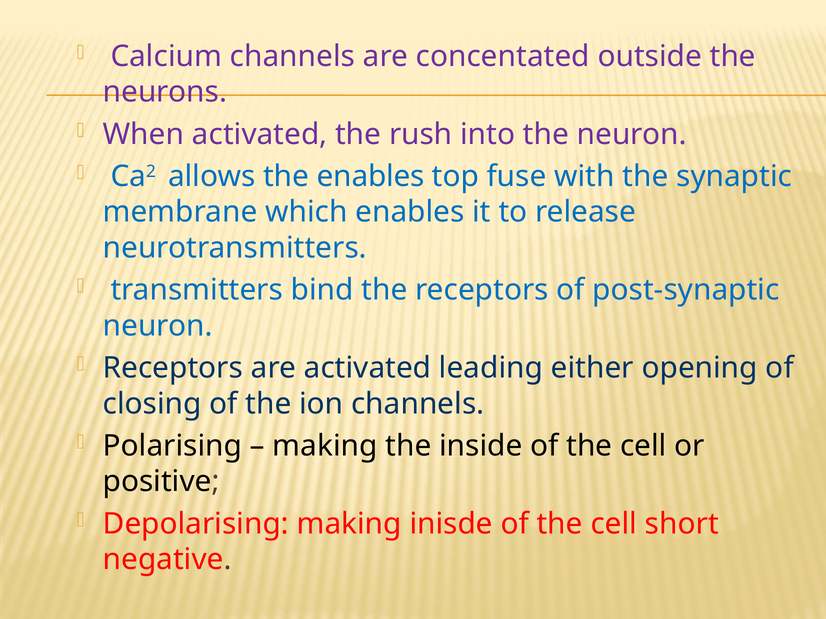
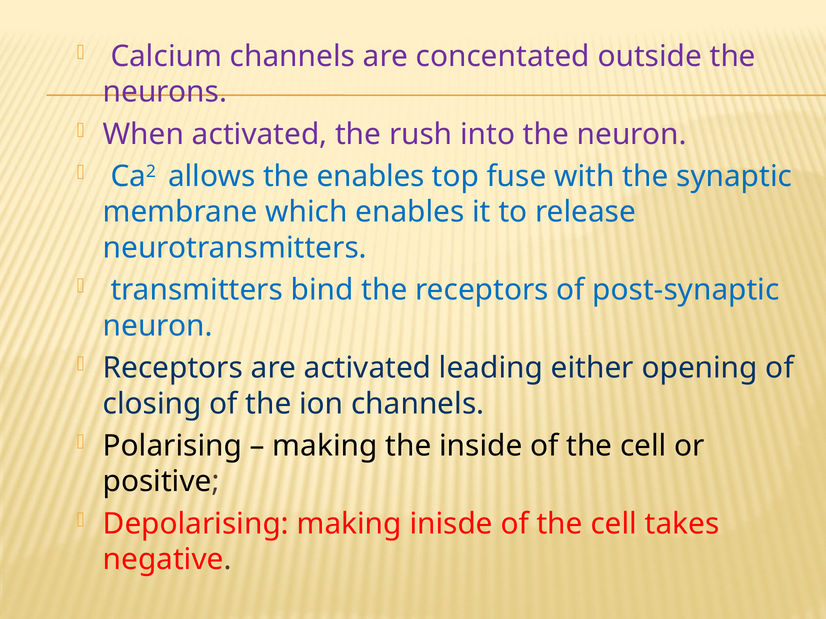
short: short -> takes (682, 524)
